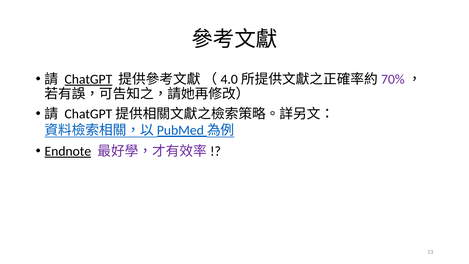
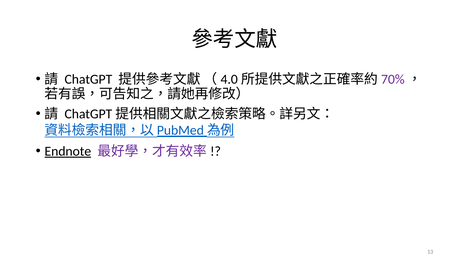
ChatGPT underline: present -> none (88, 79)
